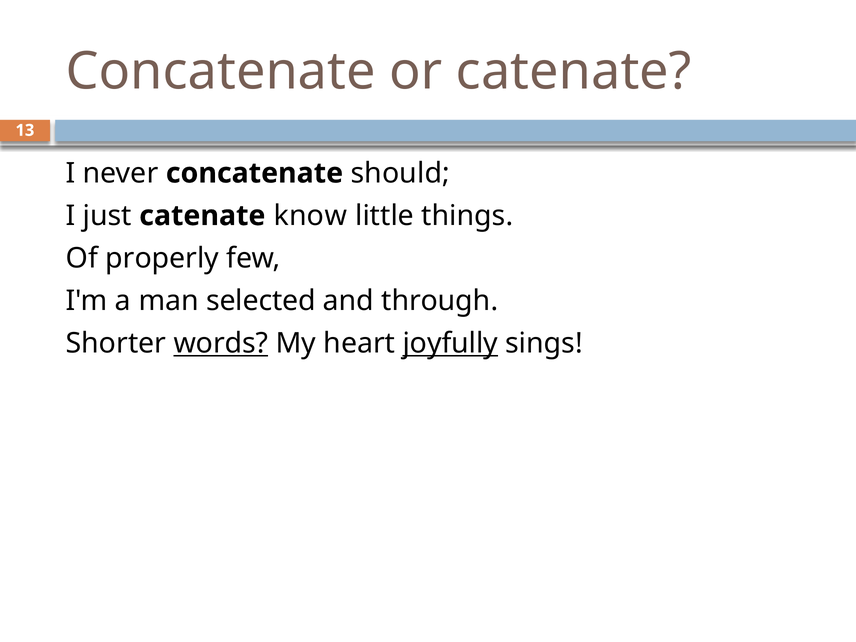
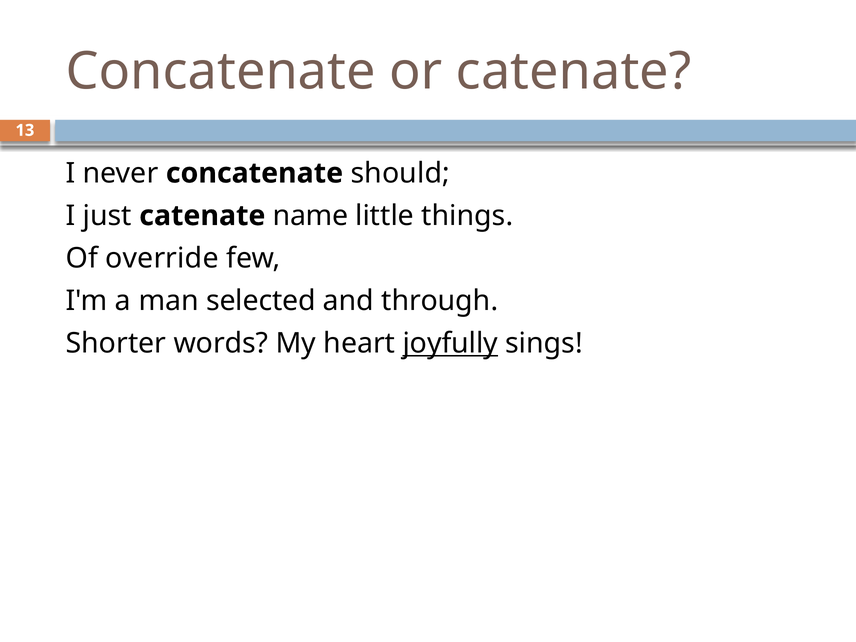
know: know -> name (311, 216)
properly: properly -> override (162, 258)
words underline: present -> none (221, 343)
